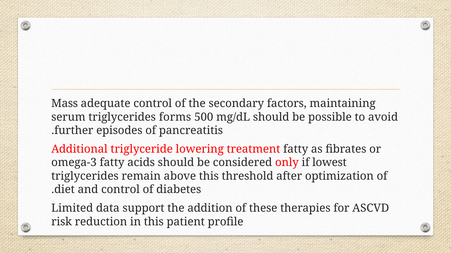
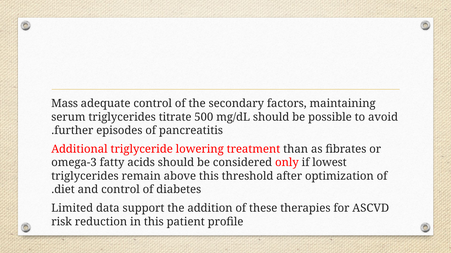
forms: forms -> titrate (175, 117)
treatment fatty: fatty -> than (296, 150)
